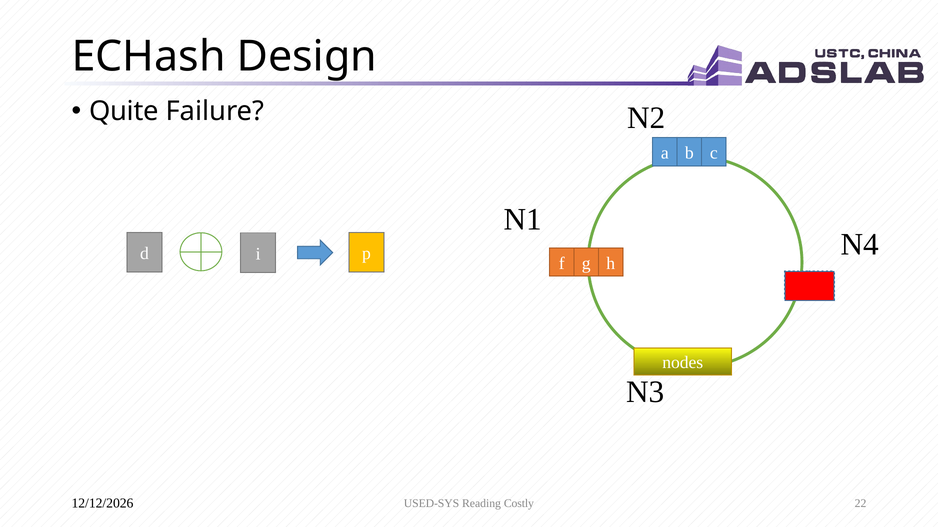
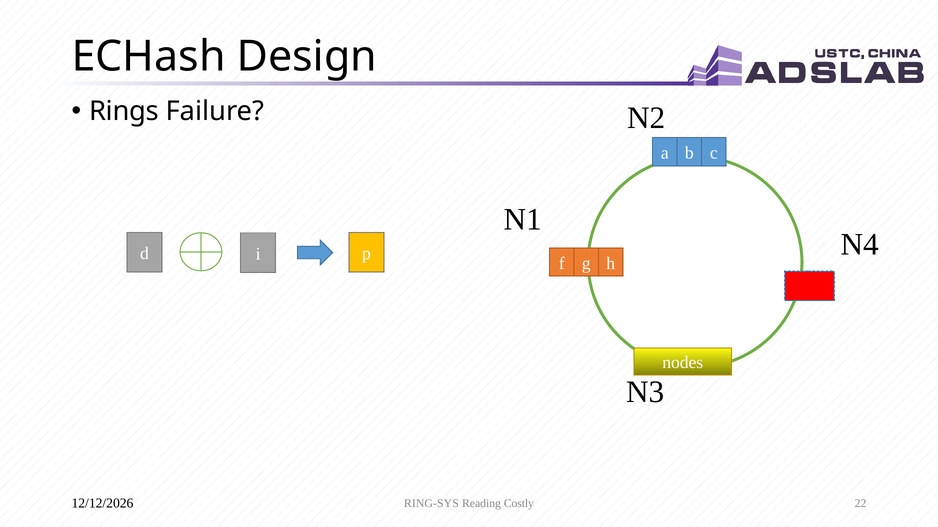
Quite: Quite -> Rings (124, 112)
USED-SYS: USED-SYS -> RING-SYS (431, 504)
